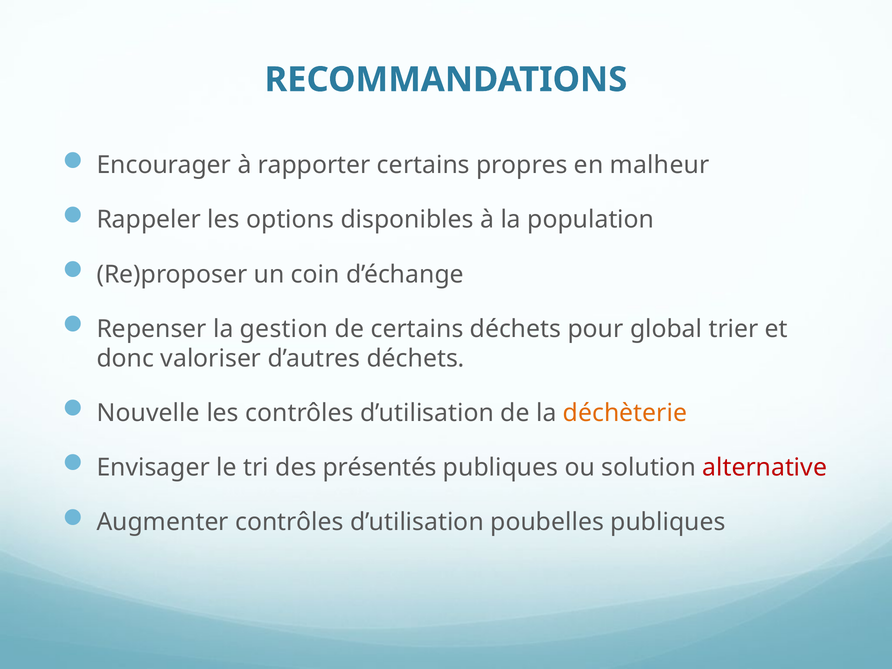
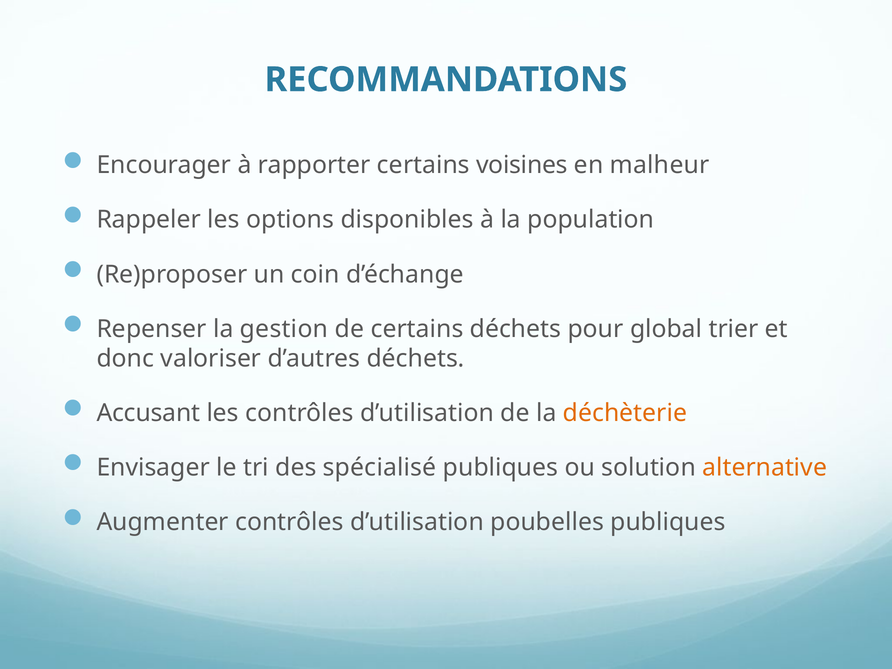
propres: propres -> voisines (522, 165)
Nouvelle: Nouvelle -> Accusant (148, 413)
présentés: présentés -> spécialisé (380, 468)
alternative colour: red -> orange (765, 468)
